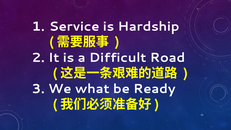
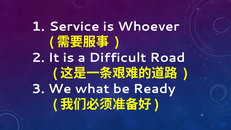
Hardship: Hardship -> Whoever (149, 26)
